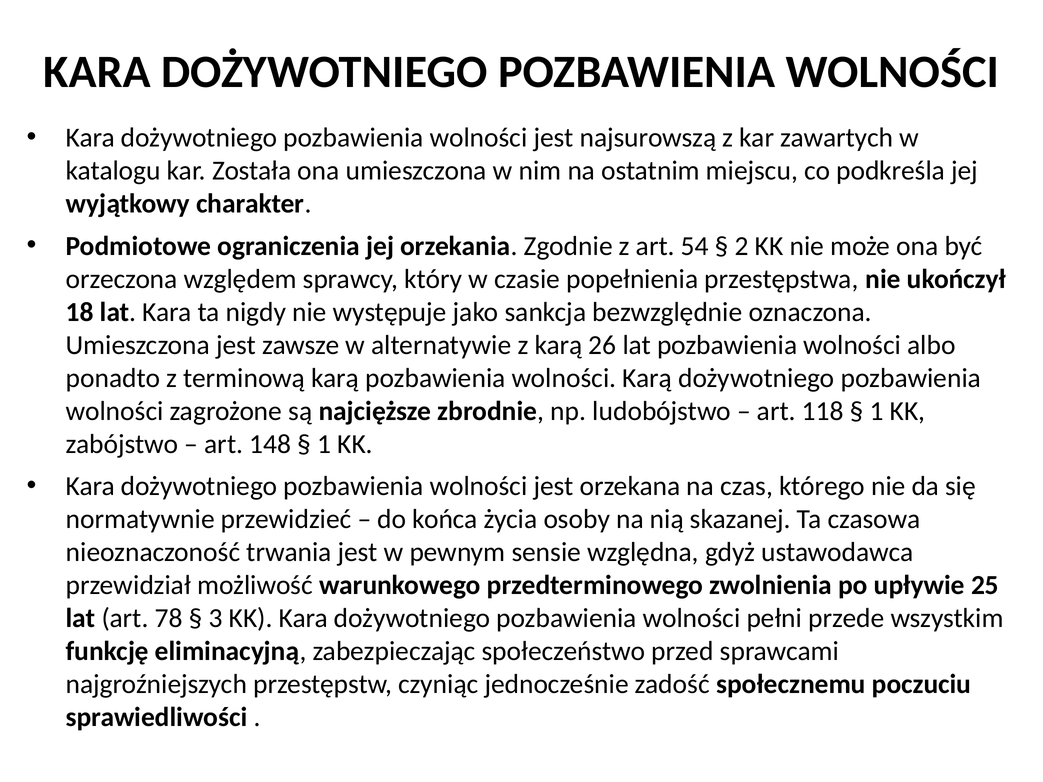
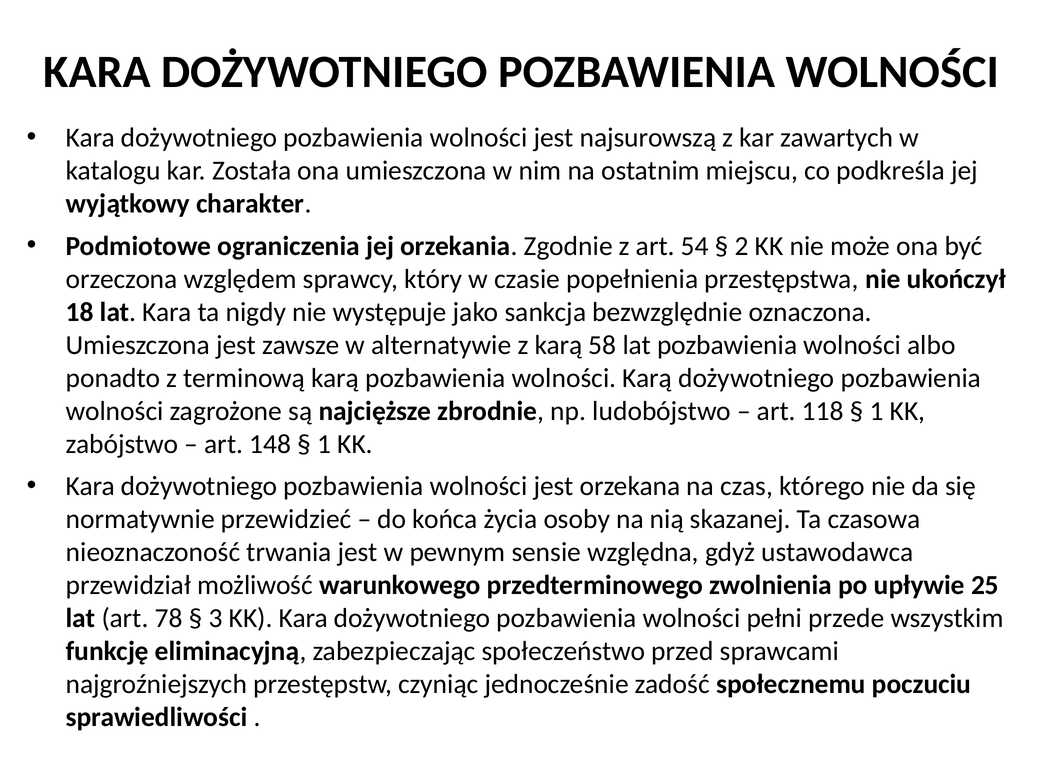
26: 26 -> 58 (602, 345)
